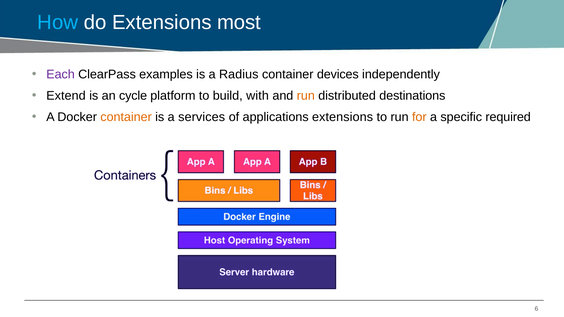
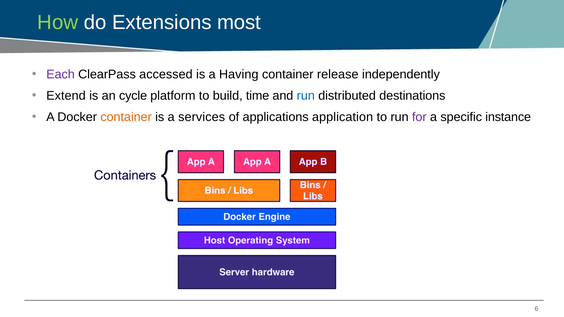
How colour: light blue -> light green (58, 23)
examples: examples -> accessed (166, 74)
Radius: Radius -> Having (239, 74)
devices: devices -> release (338, 74)
with: with -> time (258, 96)
run colour: orange -> blue (306, 96)
applications extensions: extensions -> application (343, 117)
for colour: orange -> purple (419, 117)
required: required -> instance (508, 117)
